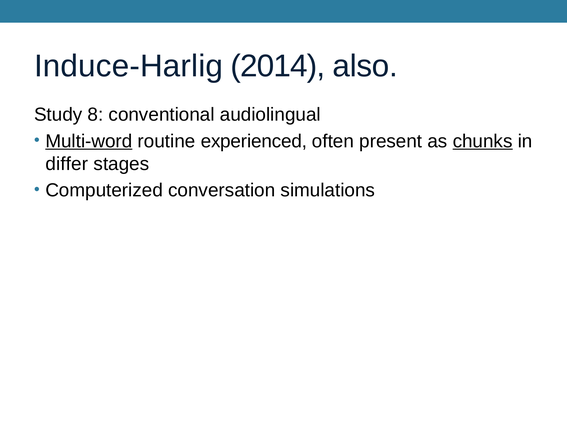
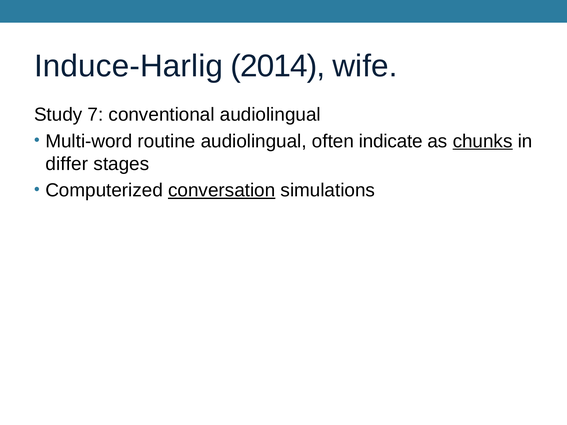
also: also -> wife (365, 66)
8: 8 -> 7 (95, 115)
Multi-word underline: present -> none (89, 141)
routine experienced: experienced -> audiolingual (254, 141)
present: present -> indicate (391, 141)
conversation underline: none -> present (222, 190)
